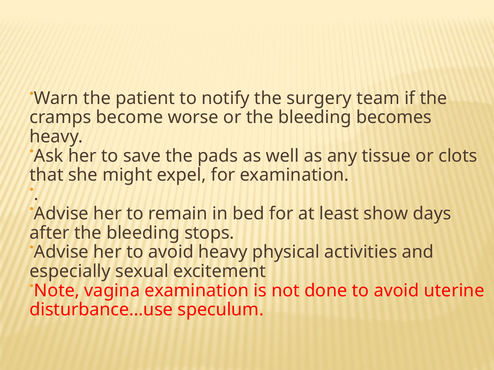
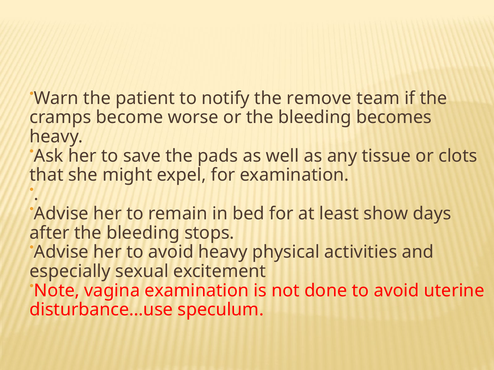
surgery: surgery -> remove (319, 98)
